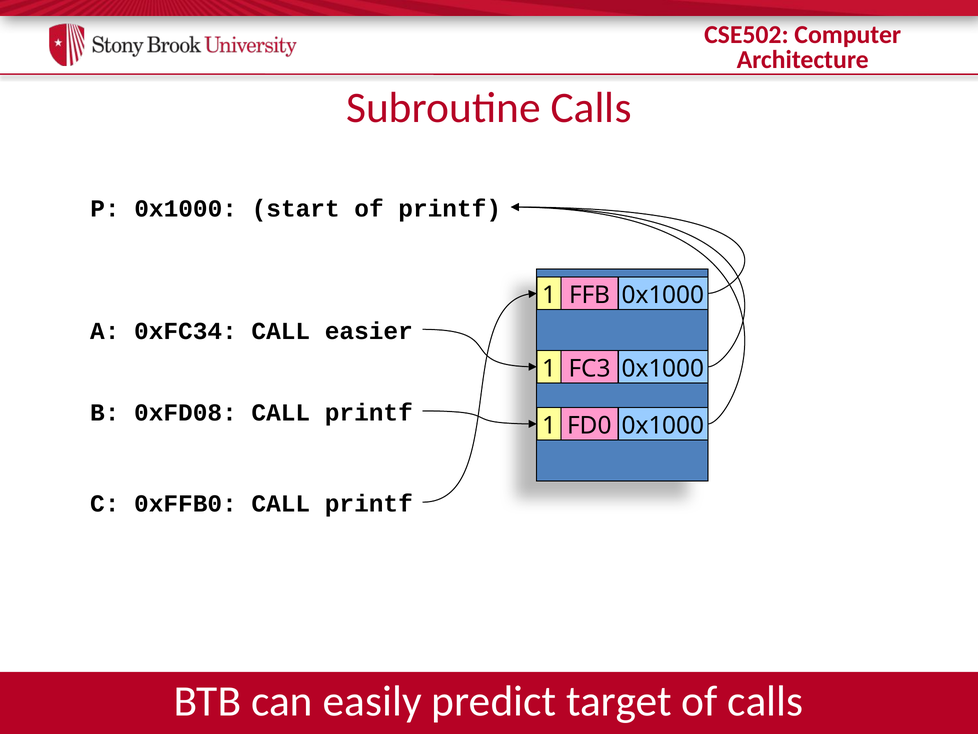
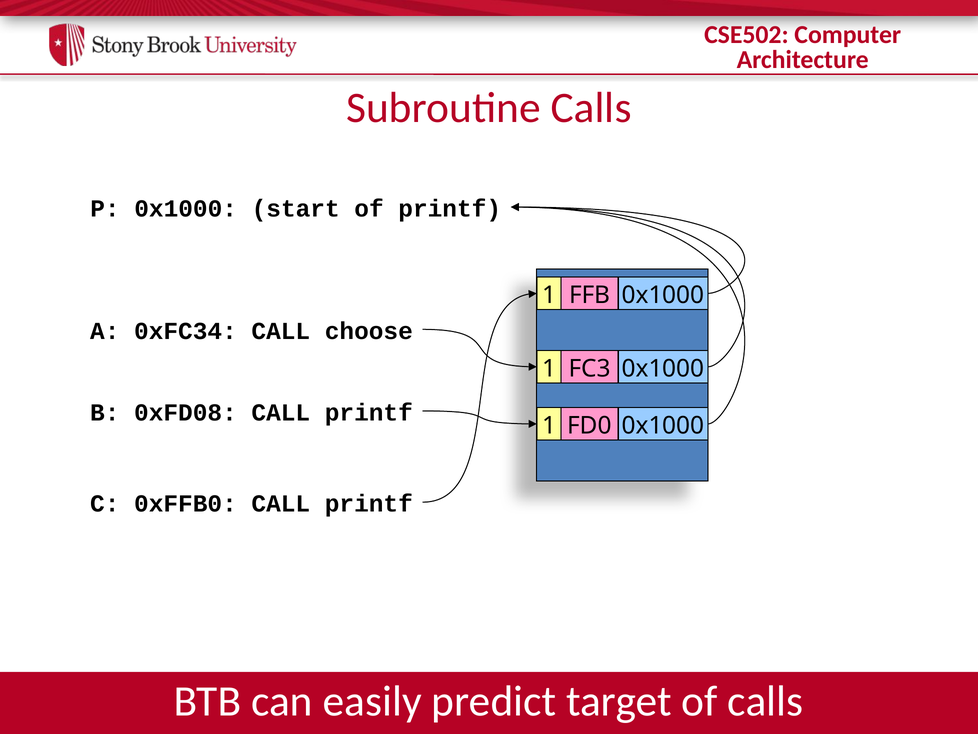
easier: easier -> choose (369, 331)
